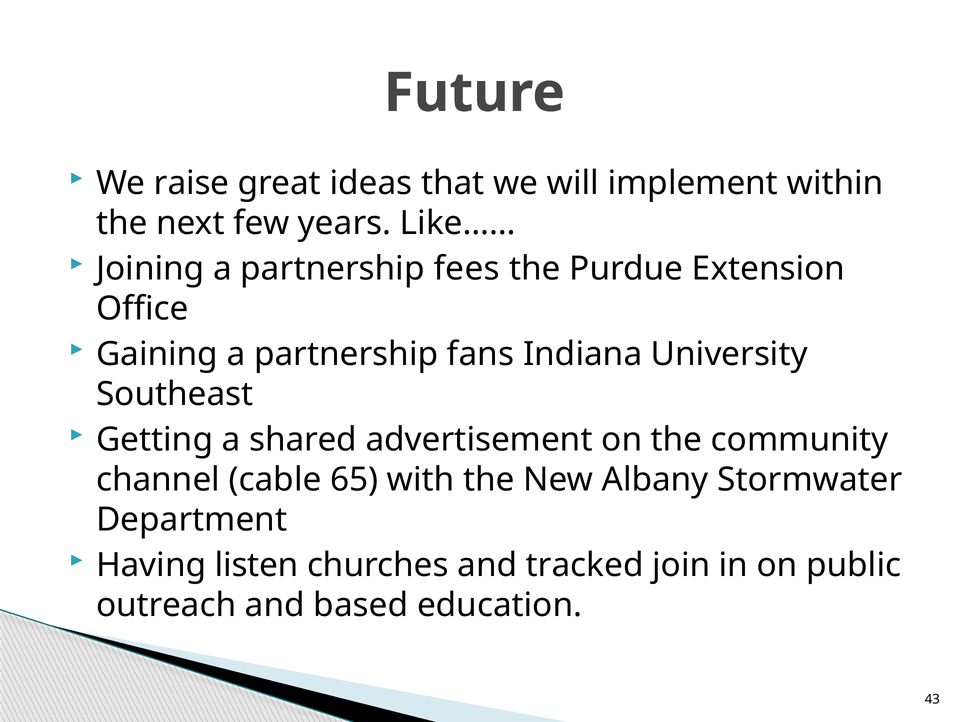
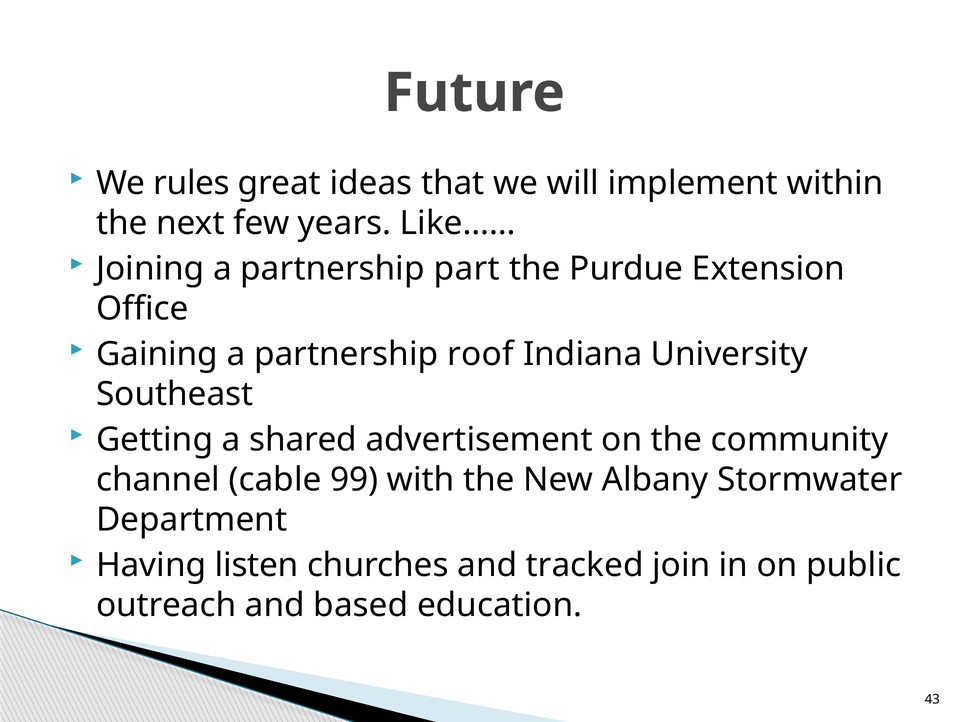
raise: raise -> rules (192, 183)
fees: fees -> part (467, 269)
fans: fans -> roof (480, 354)
65: 65 -> 99 (354, 480)
